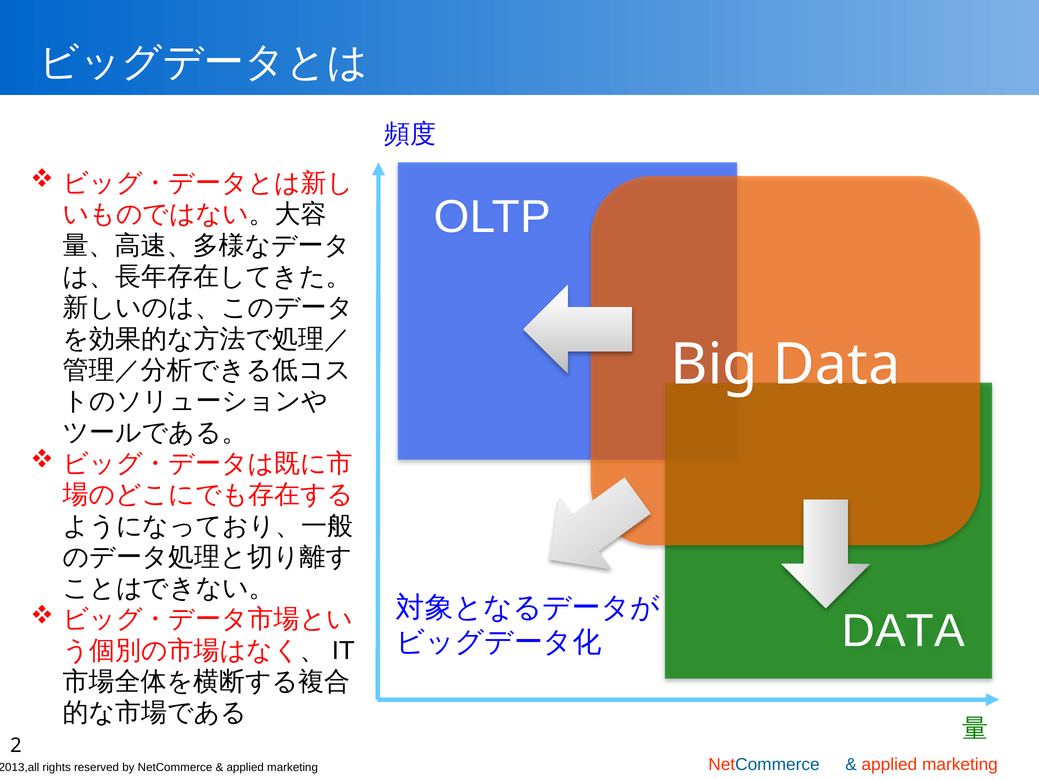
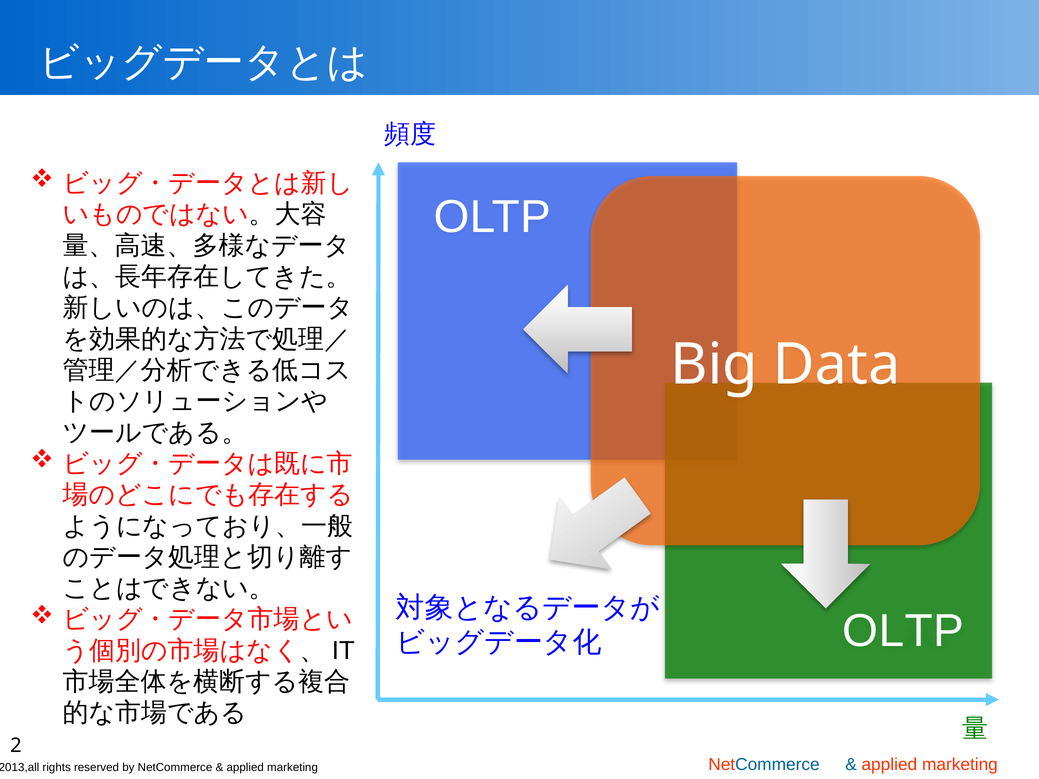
DATA: DATA -> OLTP (903, 631)
